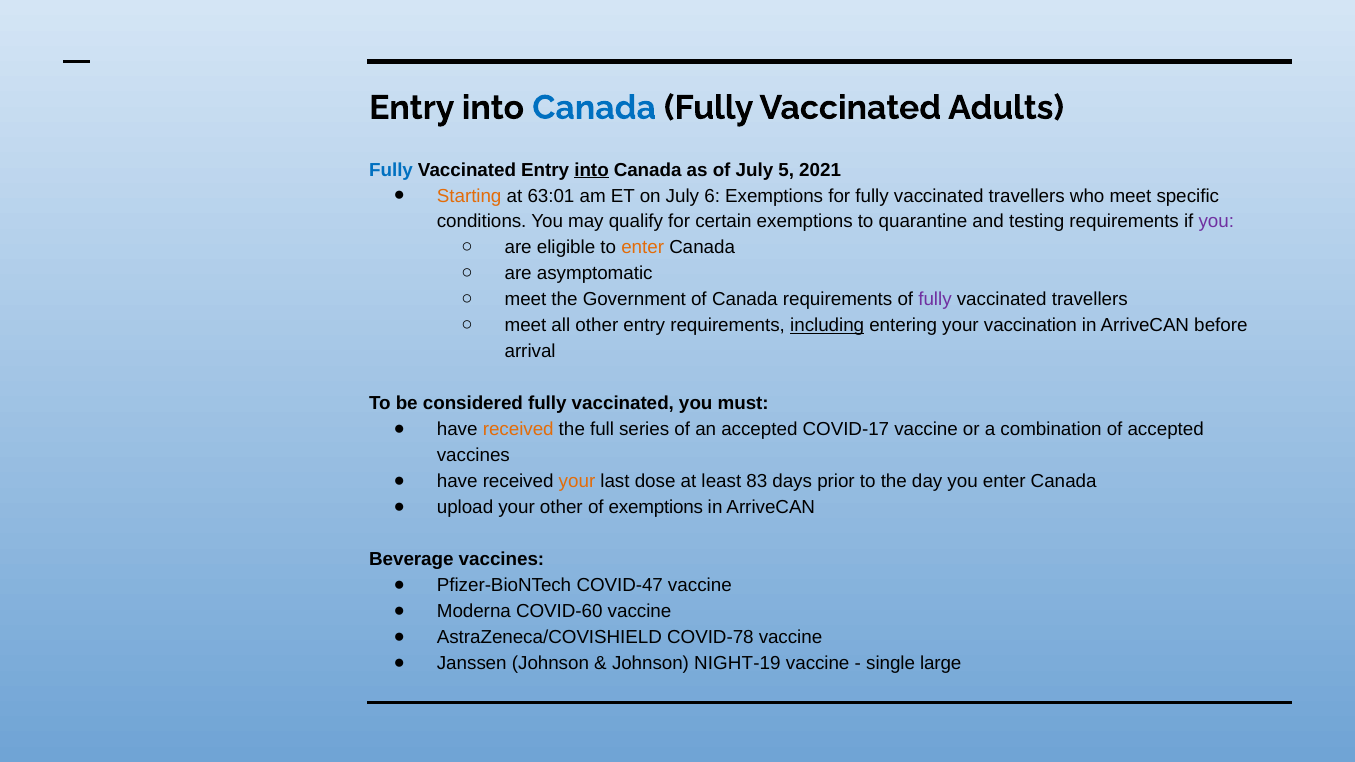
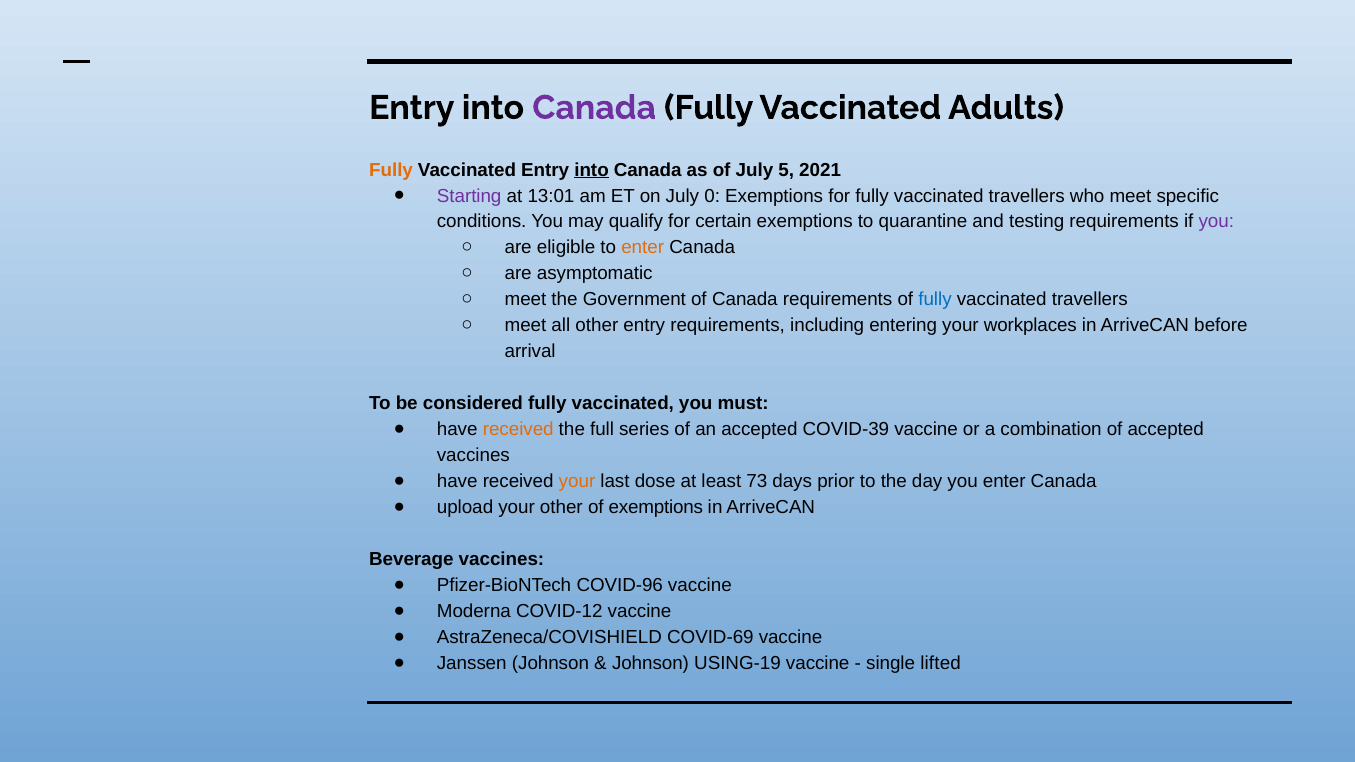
Canada colour: blue -> purple (594, 108)
Fully colour: blue -> orange (391, 170)
Starting colour: orange -> purple (469, 196)
63:01: 63:01 -> 13:01 (551, 196)
6: 6 -> 0 (712, 196)
fully colour: purple -> blue (935, 300)
including underline: present -> none (827, 326)
vaccination: vaccination -> workplaces (1030, 326)
COVID-17: COVID-17 -> COVID-39 (846, 430)
83: 83 -> 73 (757, 482)
COVID-47: COVID-47 -> COVID-96 (620, 586)
COVID-60: COVID-60 -> COVID-12 (559, 612)
COVID-78: COVID-78 -> COVID-69 (710, 638)
NIGHT-19: NIGHT-19 -> USING-19 (738, 663)
large: large -> lifted (941, 663)
